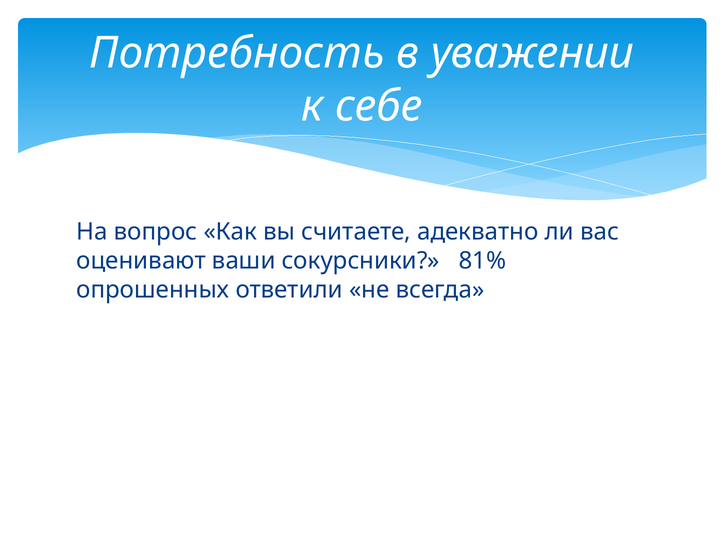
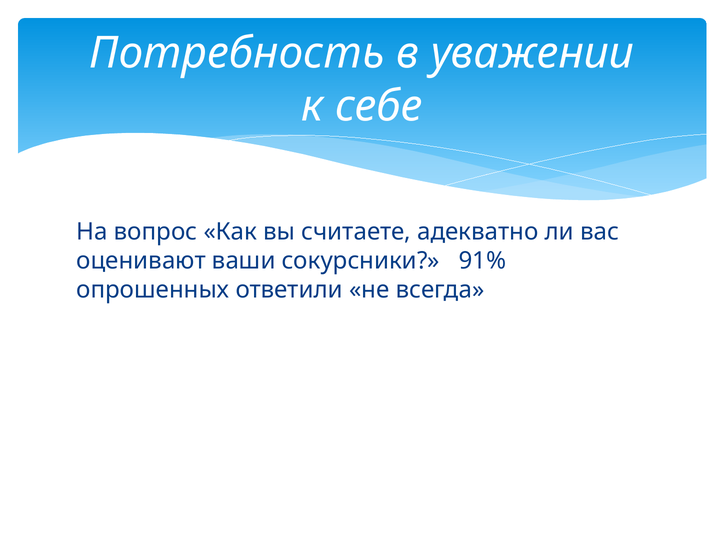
81%: 81% -> 91% (482, 261)
